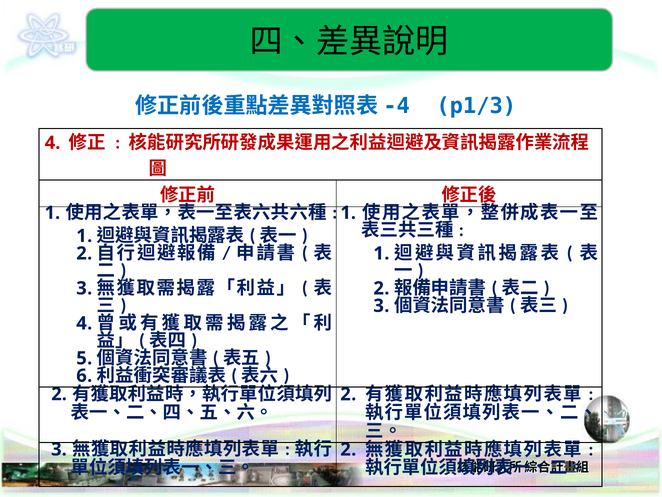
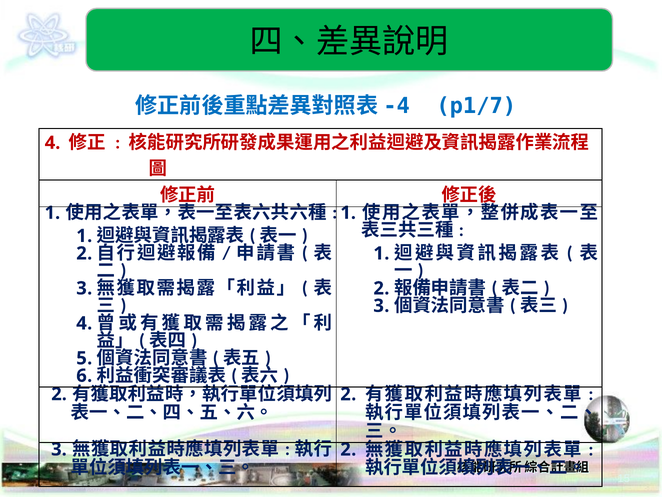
p1/3: p1/3 -> p1/7 (476, 106)
